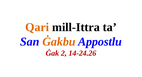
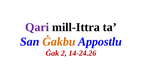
Qari colour: orange -> purple (37, 27)
